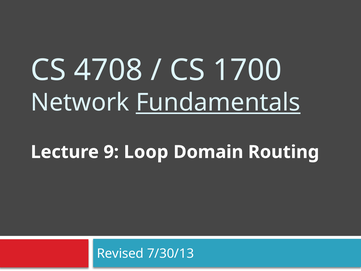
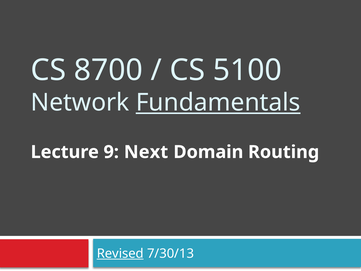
4708: 4708 -> 8700 (108, 70)
1700: 1700 -> 5100 (247, 70)
Loop: Loop -> Next (146, 152)
Revised underline: none -> present (120, 253)
